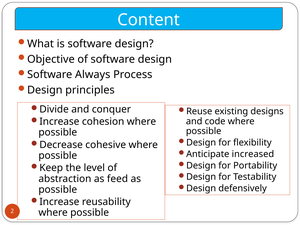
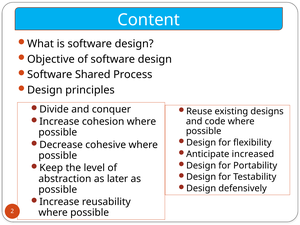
Always: Always -> Shared (93, 75)
feed: feed -> later (118, 179)
